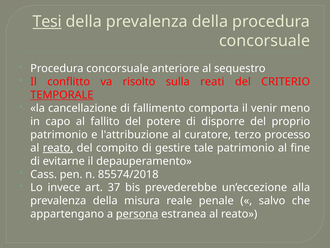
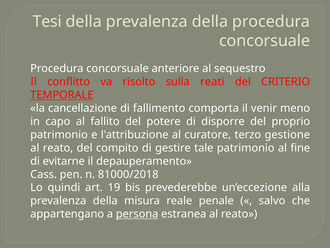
Tesi underline: present -> none (47, 22)
processo: processo -> gestione (287, 134)
reato underline: present -> none (58, 148)
85574/2018: 85574/2018 -> 81000/2018 (128, 174)
invece: invece -> quindi (64, 187)
37: 37 -> 19 (114, 187)
